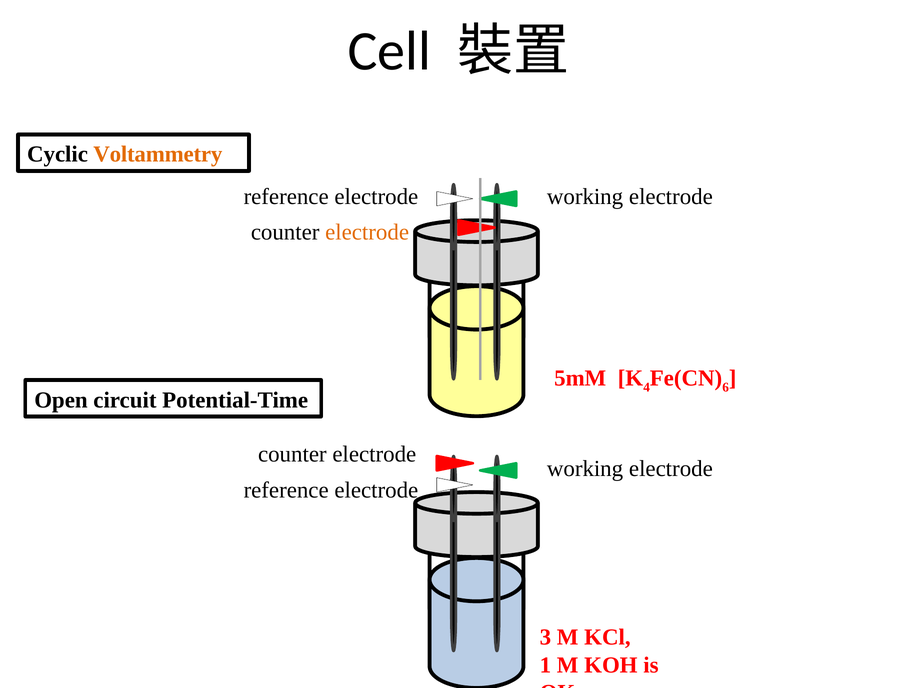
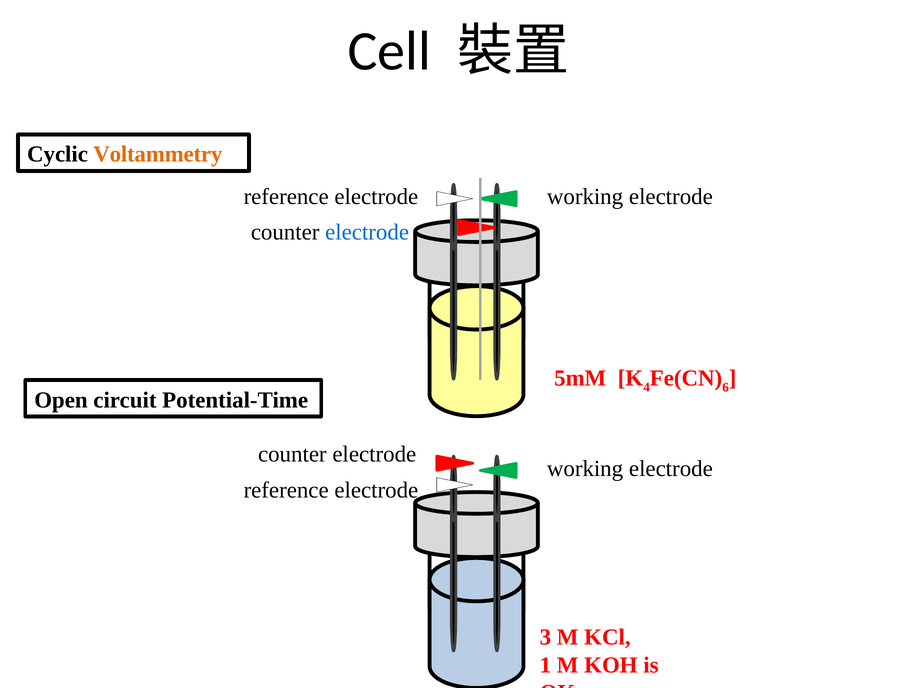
electrode colour: orange -> blue (367, 232)
